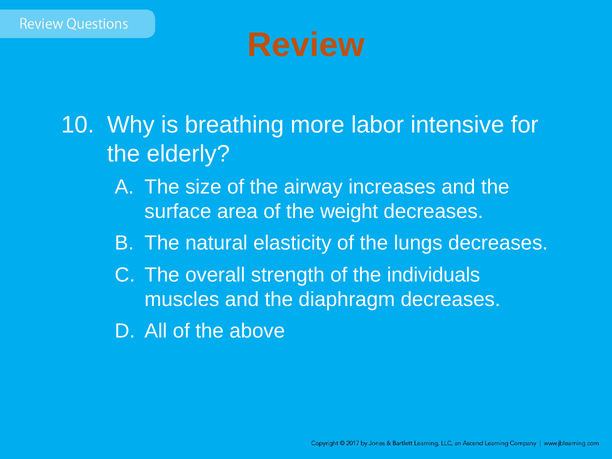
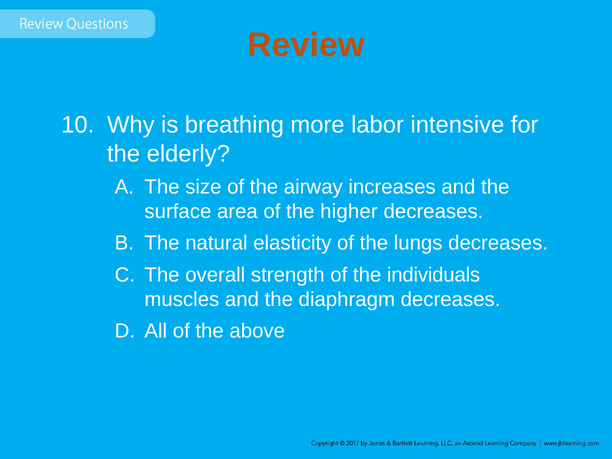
weight: weight -> higher (349, 212)
